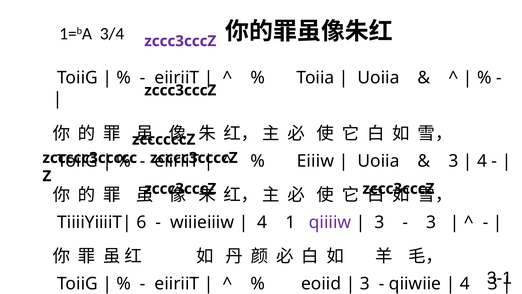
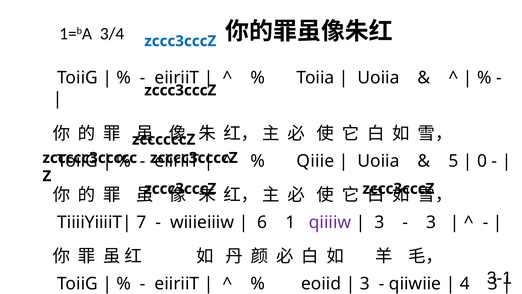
zccc3cccZ colour: purple -> blue (180, 41)
Eiiiw: Eiiiw -> Qiiie (315, 161)
3: 3 -> 5 (453, 161)
4: 4 -> 0 (482, 161)
6: 6 -> 7 (141, 222)
4: 4 -> 6 (262, 222)
